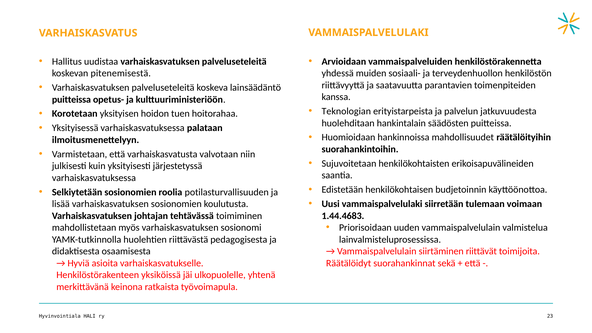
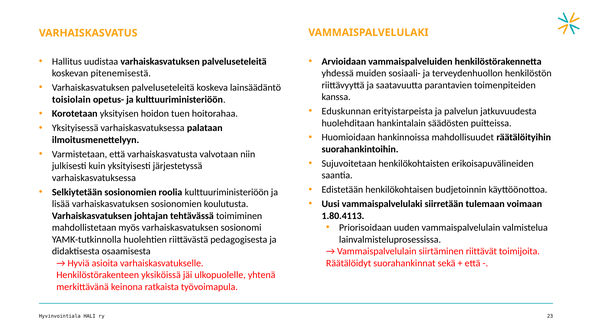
puitteissa: puitteissa -> toisiolain (71, 99)
Teknologian: Teknologian -> Eduskunnan (346, 111)
roolia potilasturvallisuuden: potilasturvallisuuden -> kulttuuriministeriöön (227, 192)
1.44.4683: 1.44.4683 -> 1.80.4113 (343, 216)
